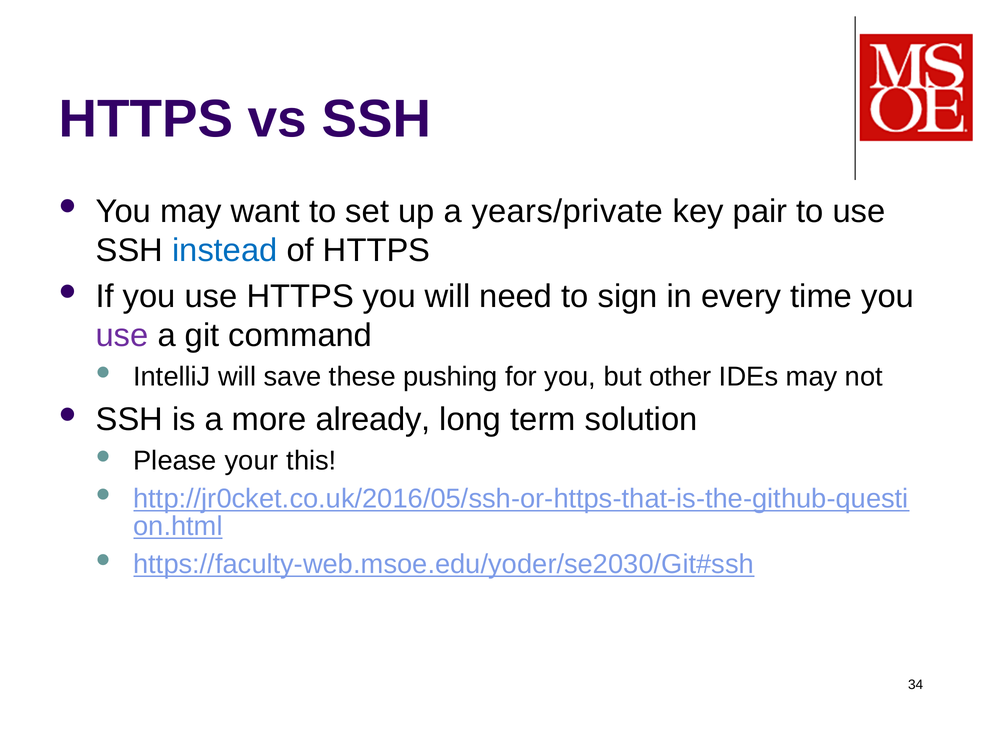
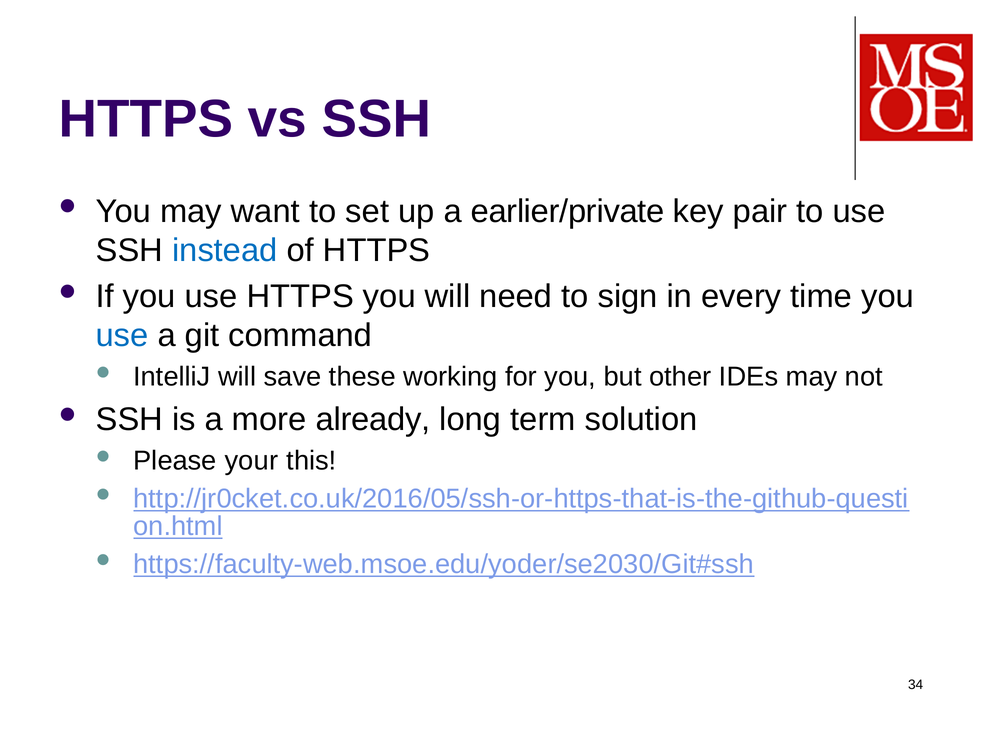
years/private: years/private -> earlier/private (568, 211)
use colour: purple -> blue (122, 336)
pushing: pushing -> working (450, 377)
